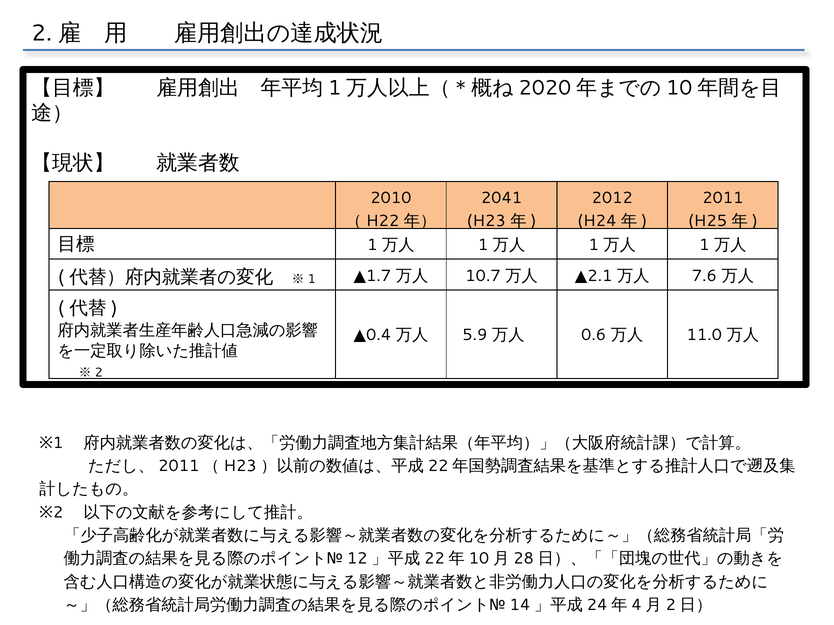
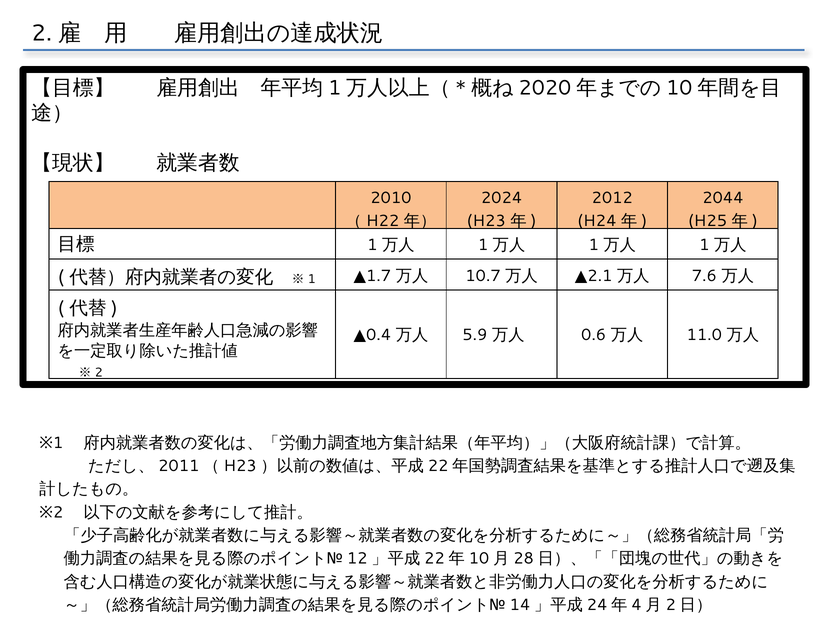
2041: 2041 -> 2024 (502, 198)
2011: 2011 -> 2044 (723, 198)
